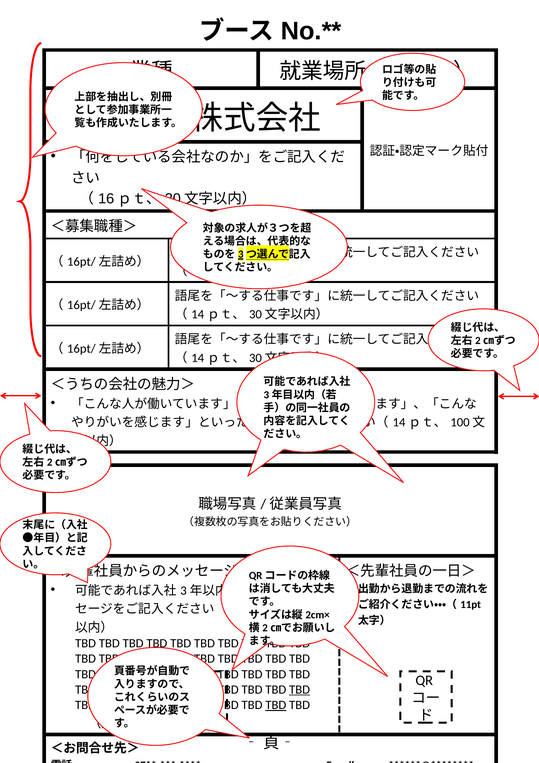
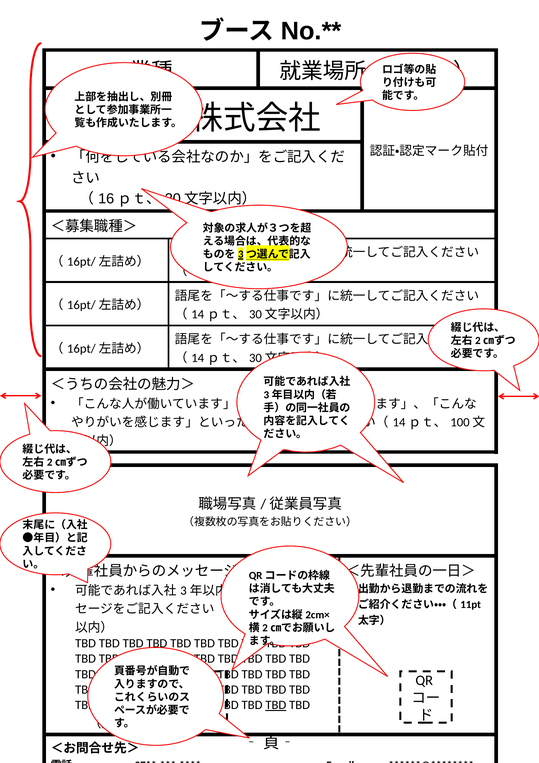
TBD underline: present -> none (300, 689)
